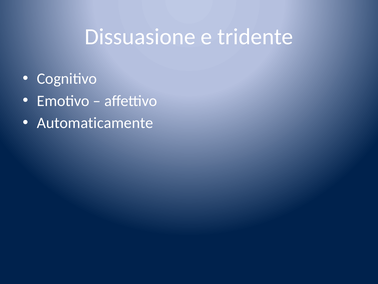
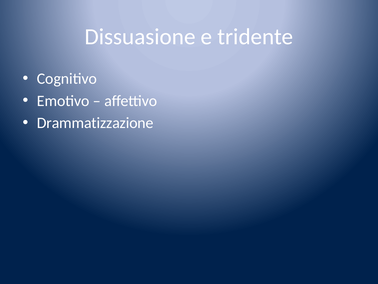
Automaticamente: Automaticamente -> Drammatizzazione (95, 123)
